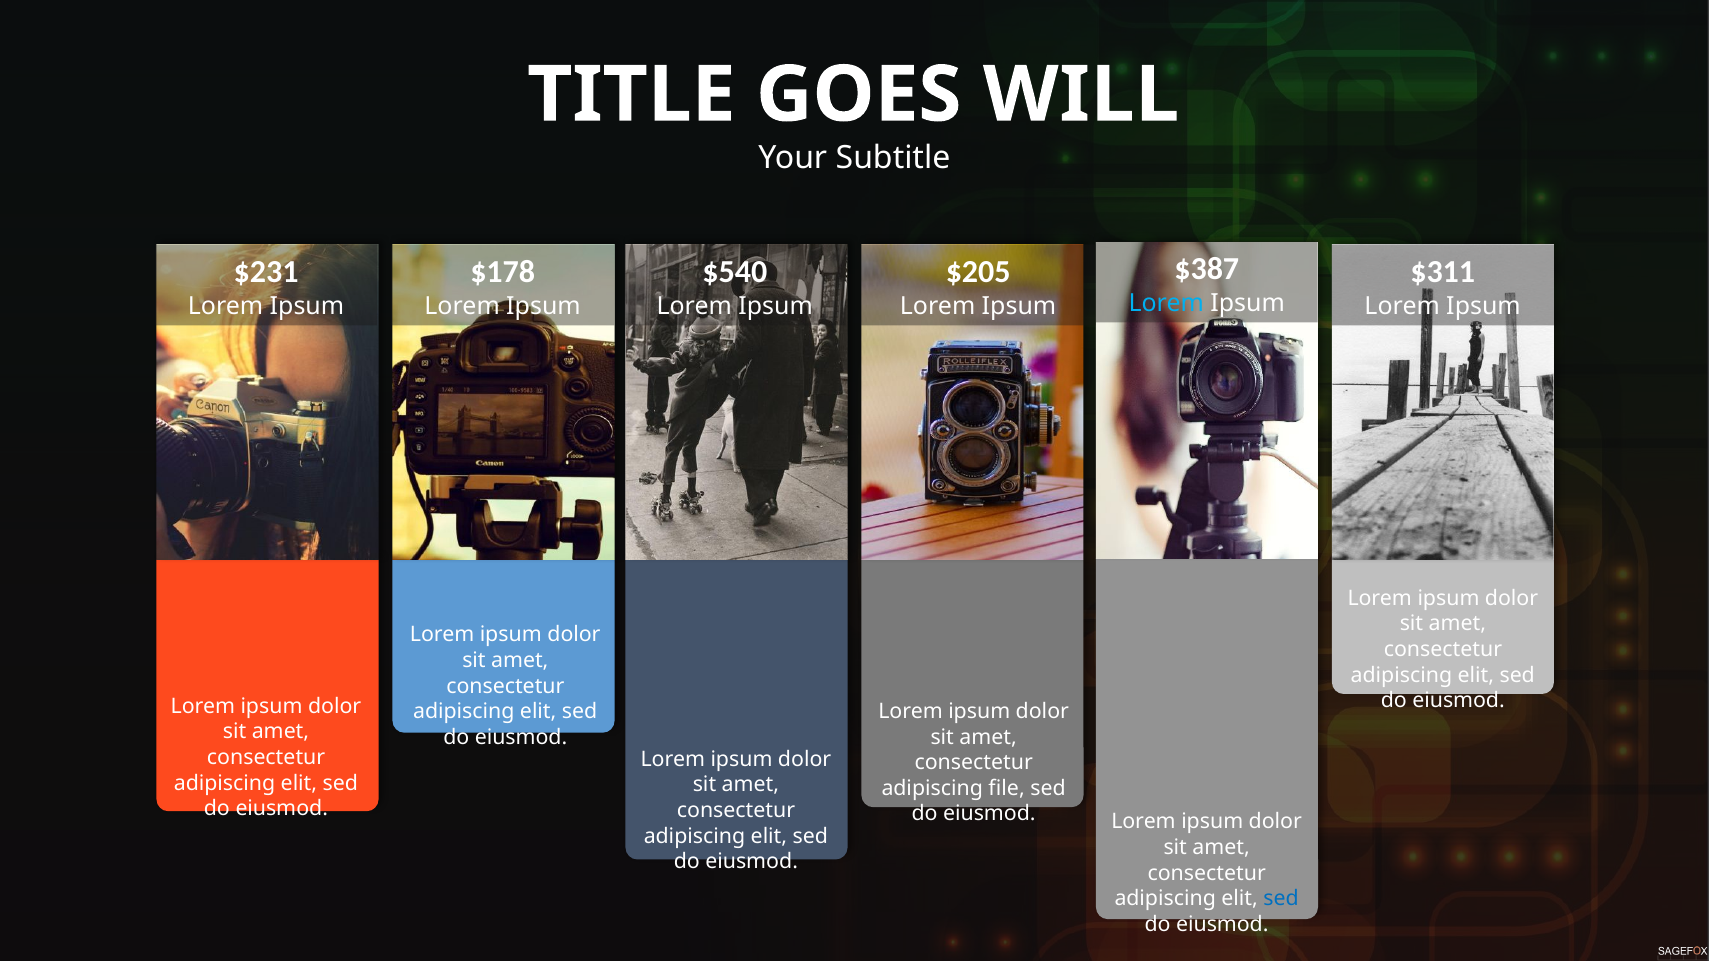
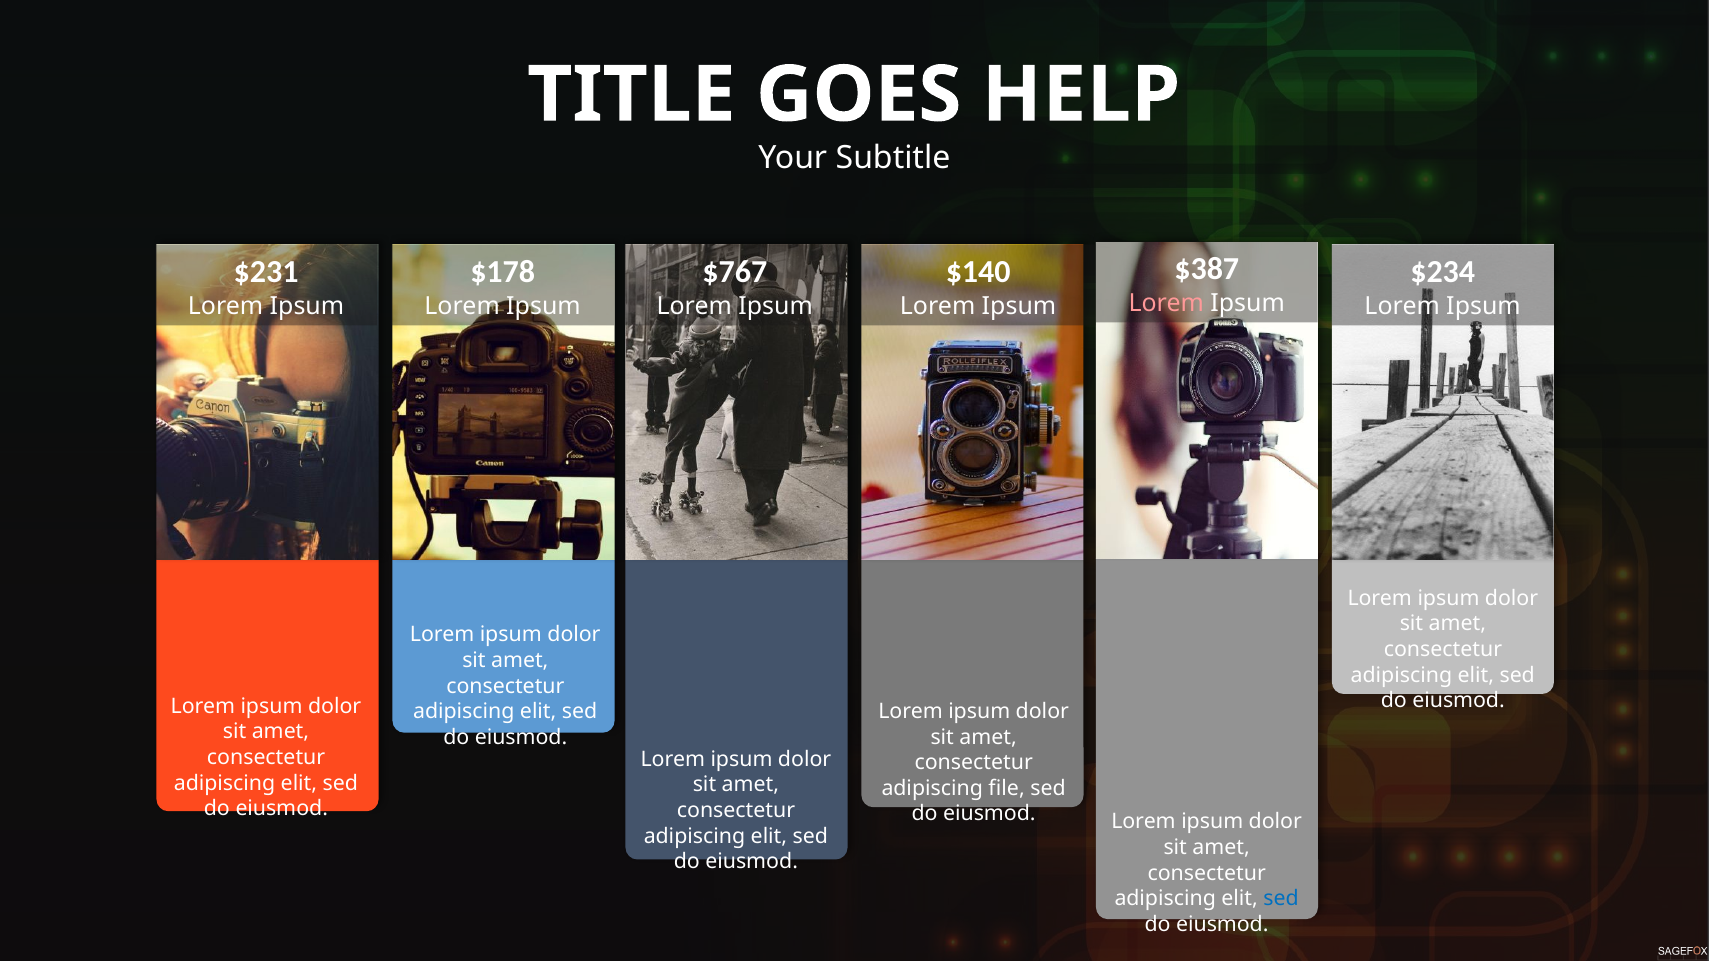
WILL: WILL -> HELP (1081, 95)
$540: $540 -> $767 (735, 272)
$205: $205 -> $140 (978, 272)
$311: $311 -> $234 (1443, 272)
Lorem colour: light blue -> pink (1166, 303)
